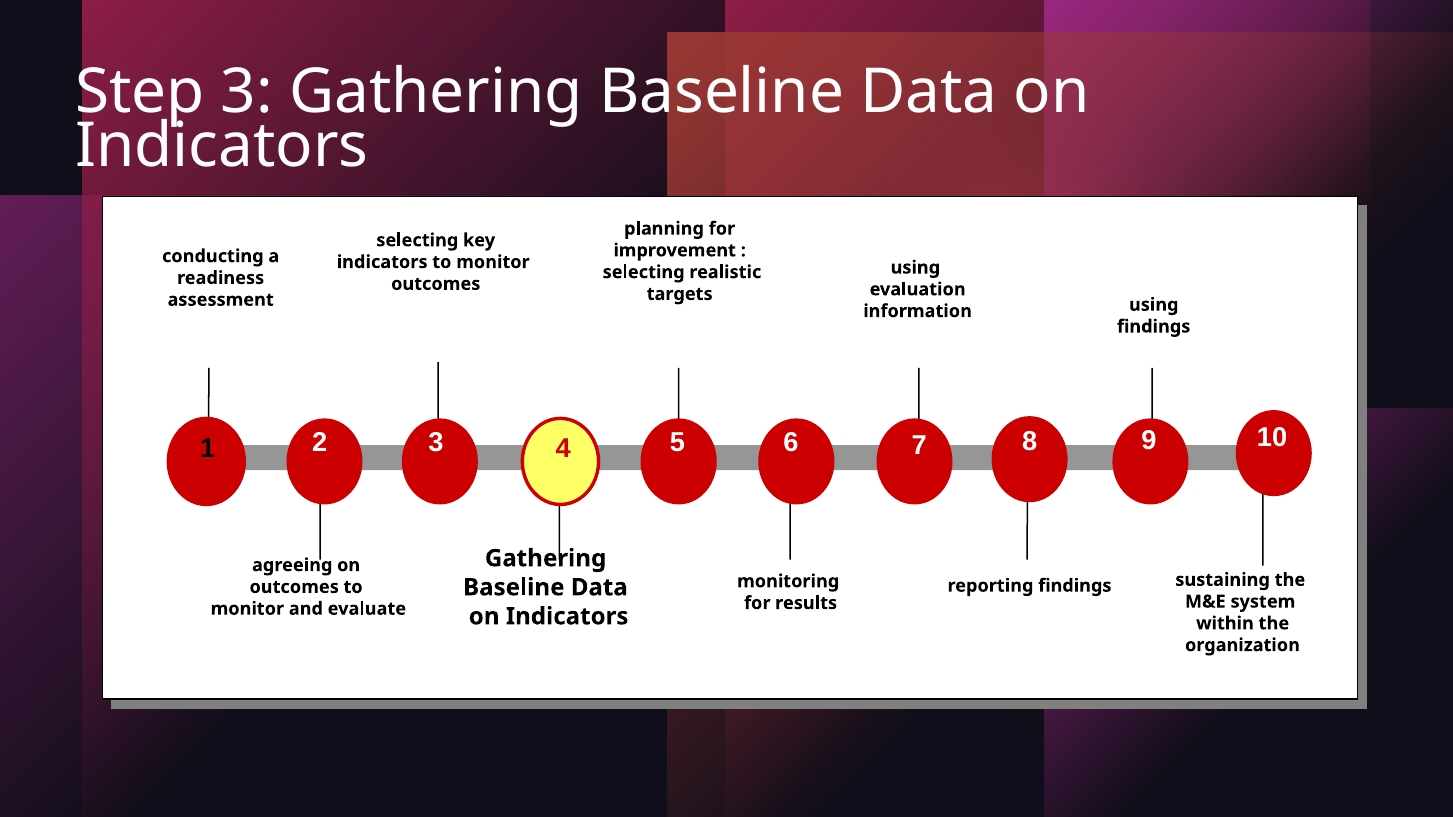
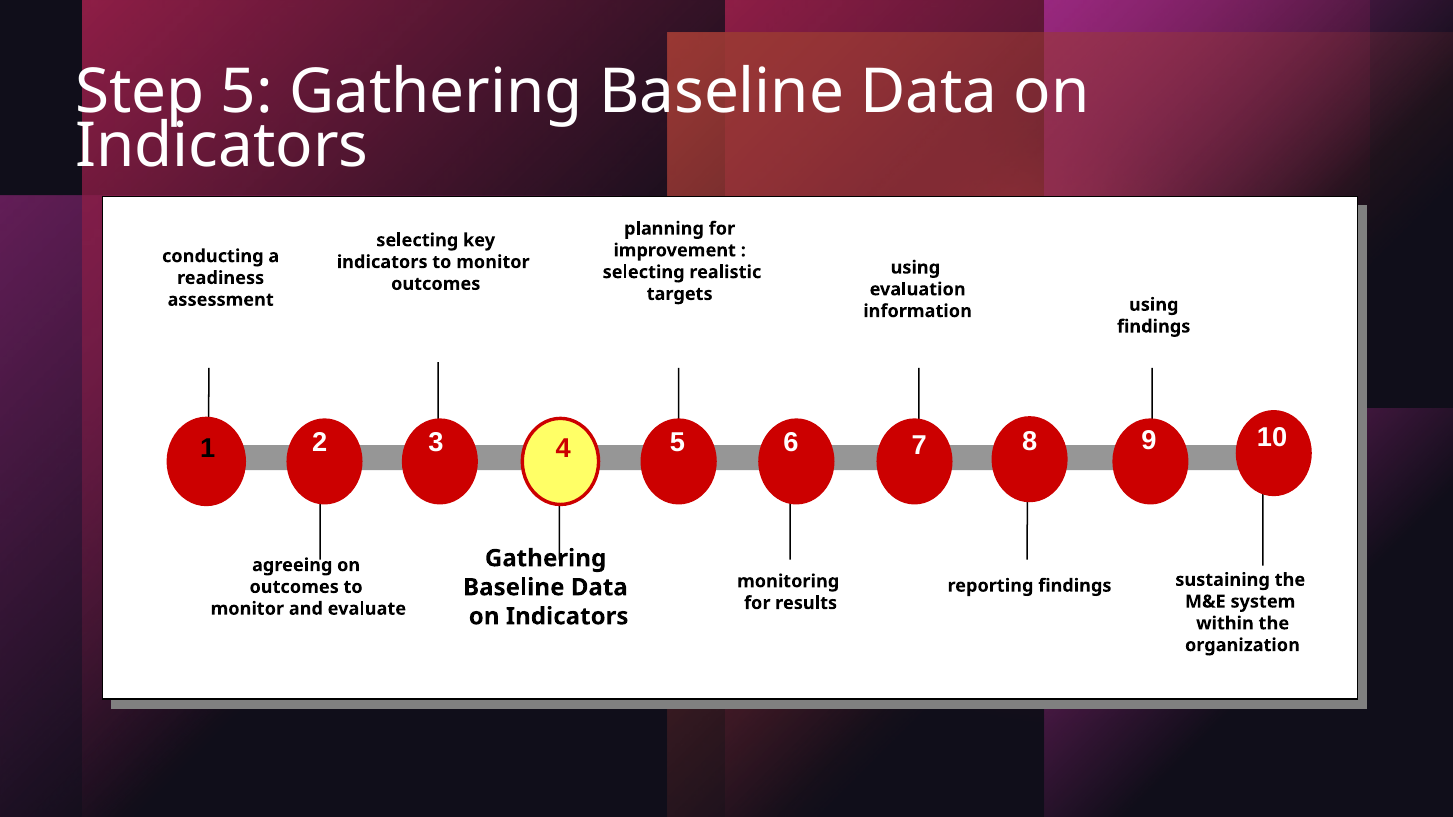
Step 3: 3 -> 5 (247, 92)
